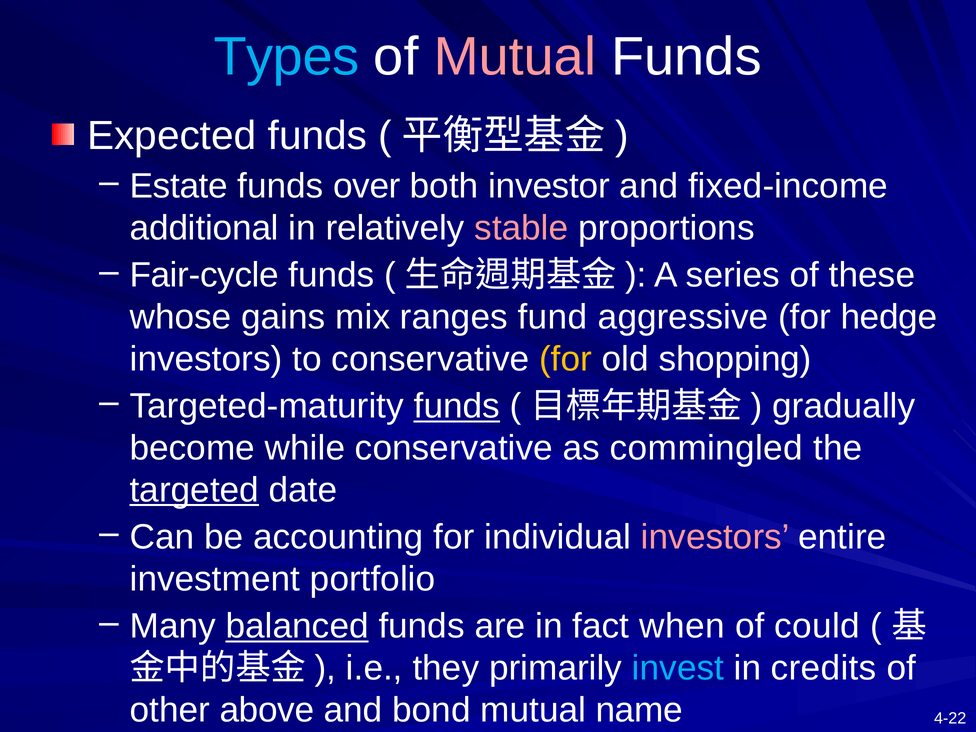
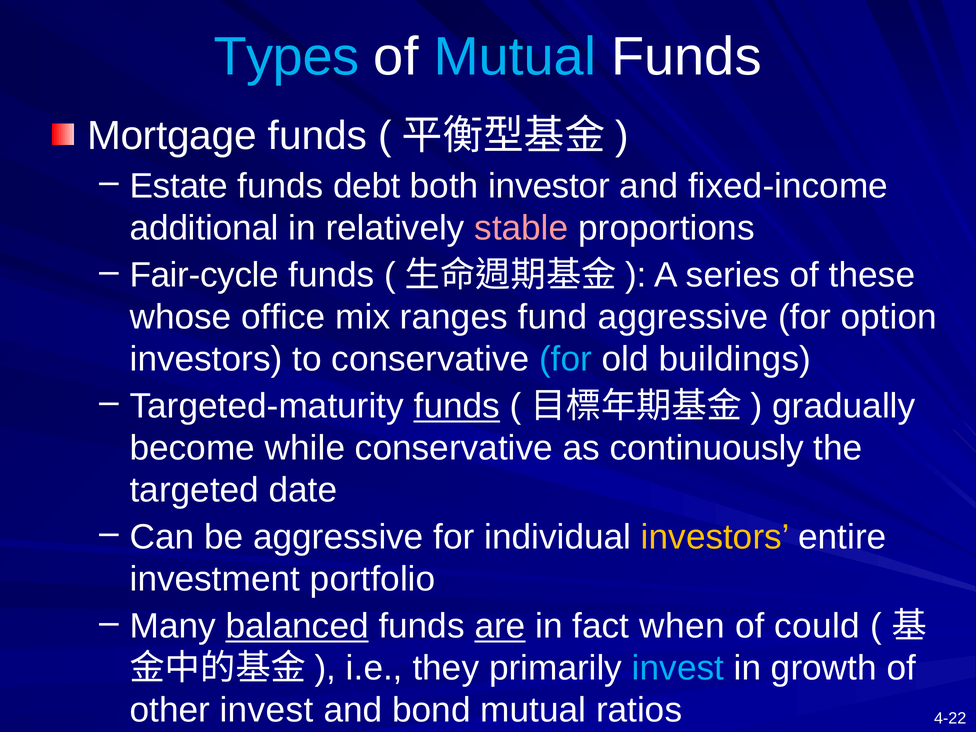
Mutual colour: pink -> light blue (515, 57)
Expected: Expected -> Mortgage (172, 136)
over: over -> debt (367, 186)
gains: gains -> office (283, 317)
hedge: hedge -> option (889, 317)
for colour: yellow -> light blue (565, 359)
shopping: shopping -> buildings (735, 359)
commingled: commingled -> continuously (707, 448)
targeted underline: present -> none (194, 490)
be accounting: accounting -> aggressive (338, 537)
investors colour: pink -> yellow (715, 537)
are underline: none -> present (500, 626)
credits: credits -> growth (824, 668)
other above: above -> invest (267, 710)
name: name -> ratios (639, 710)
